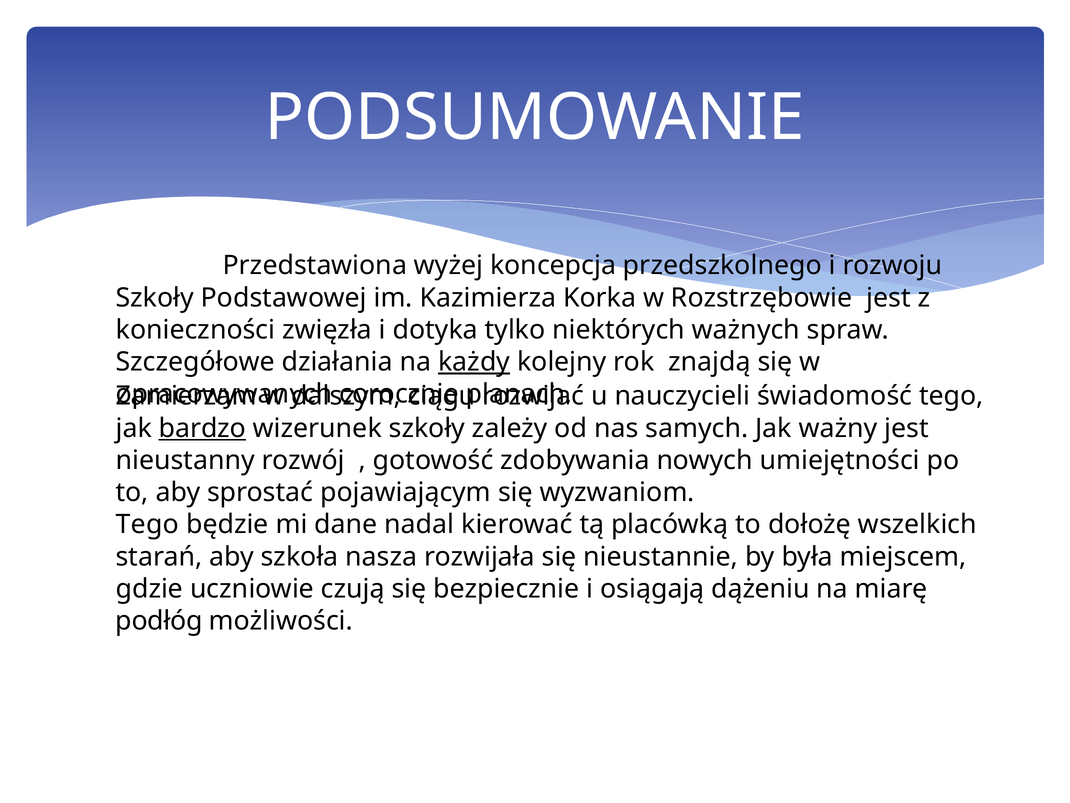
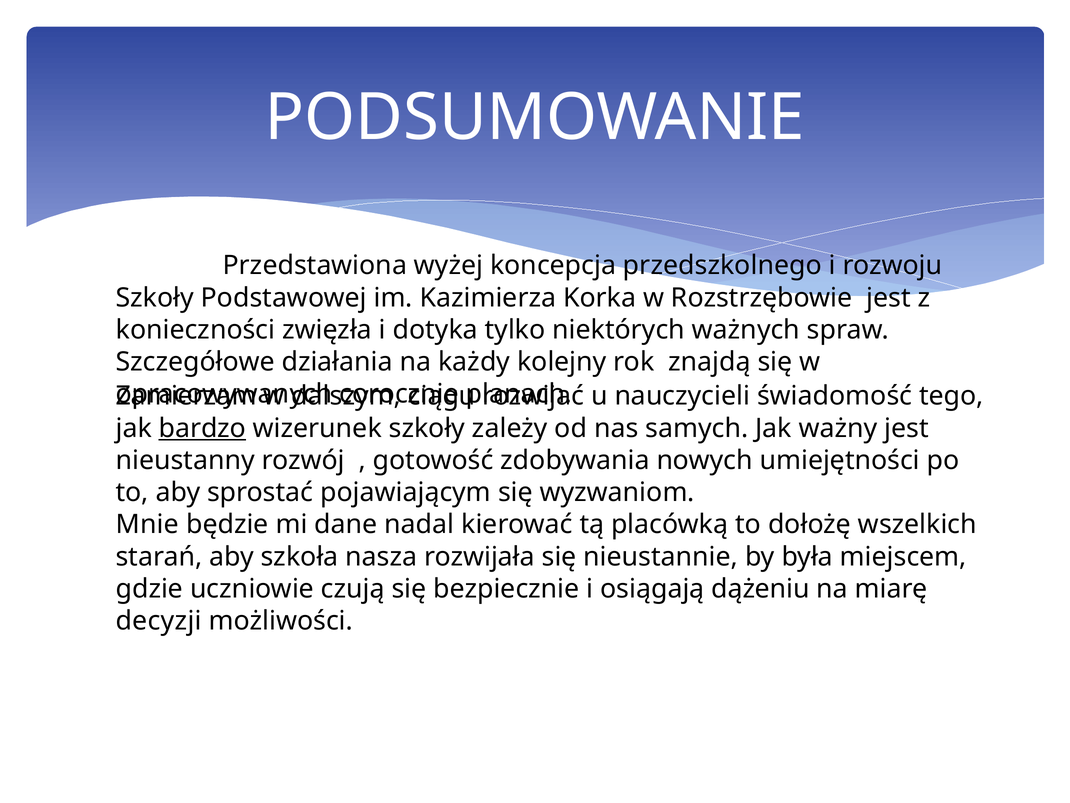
każdy underline: present -> none (474, 362)
Tego: Tego -> Mnie (147, 524)
podłóg: podłóg -> decyzji (159, 621)
